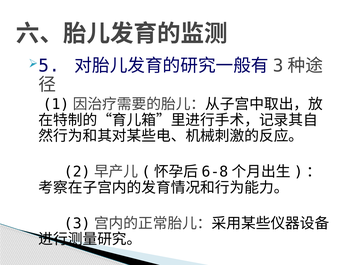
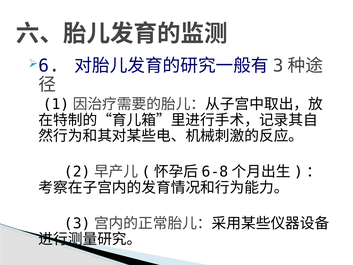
5: 5 -> 6 (49, 66)
